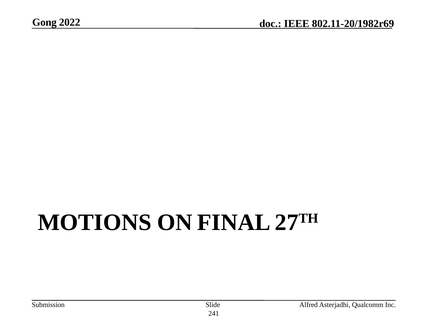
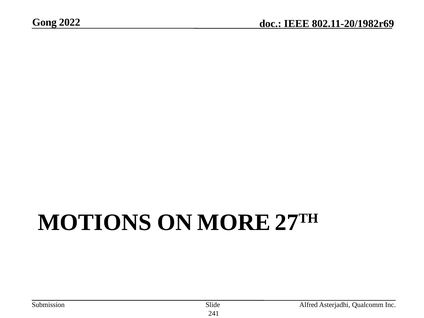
FINAL: FINAL -> MORE (234, 222)
